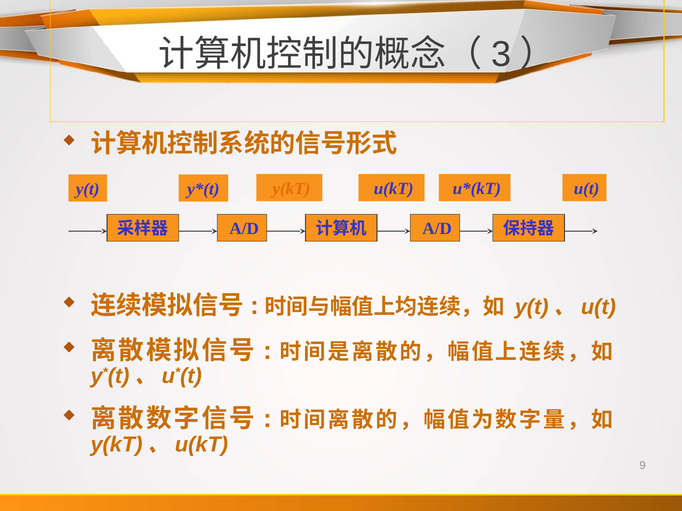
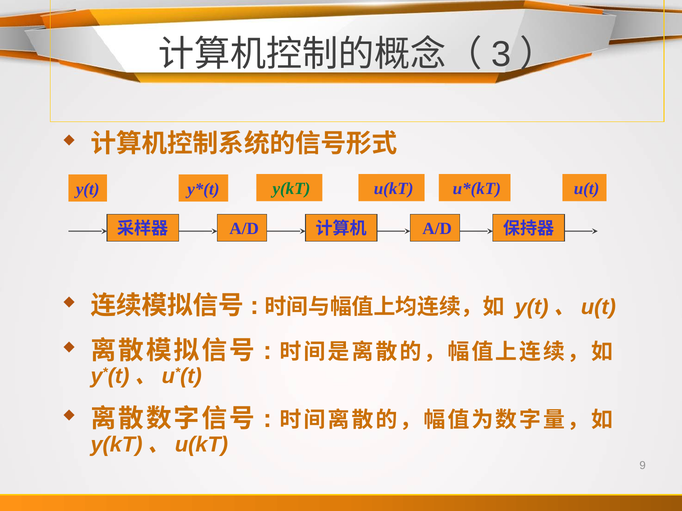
y(kT colour: orange -> green (291, 189)
